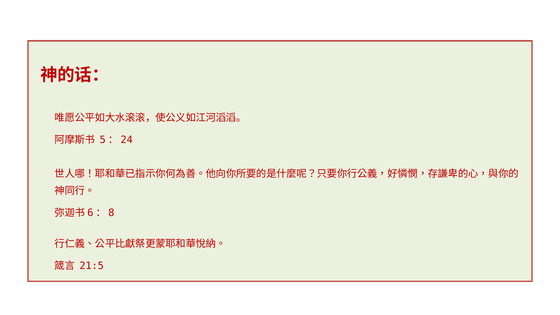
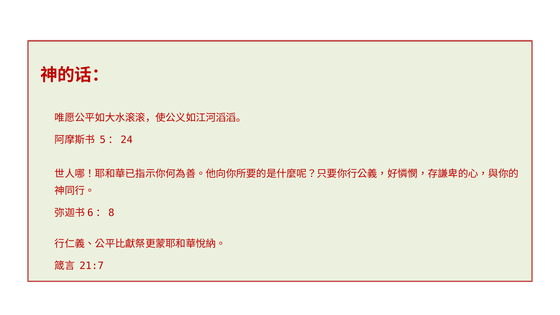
21:5: 21:5 -> 21:7 (92, 266)
